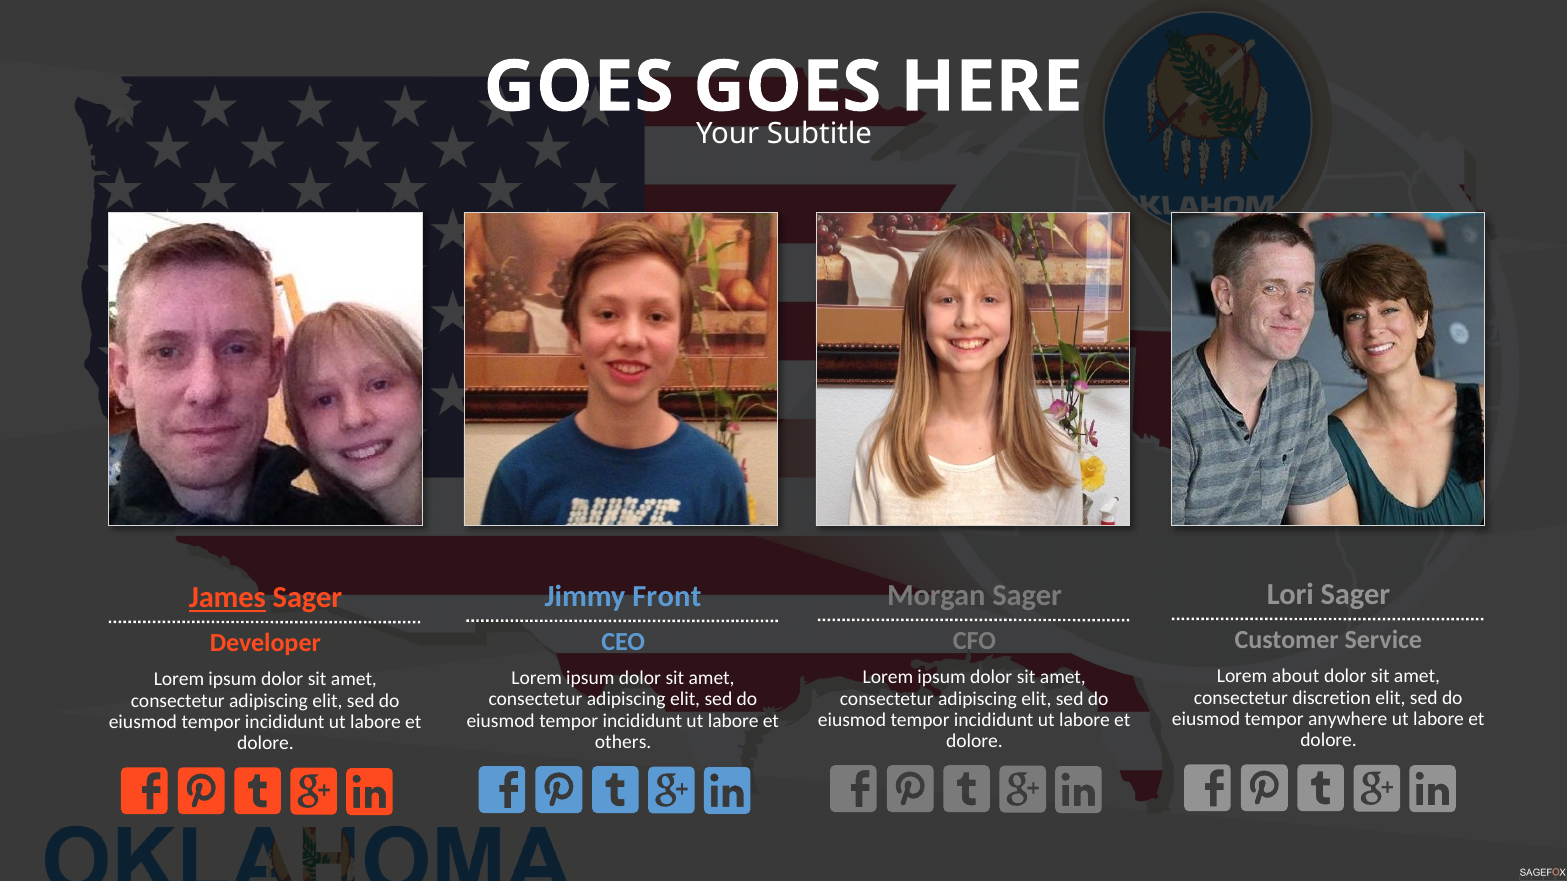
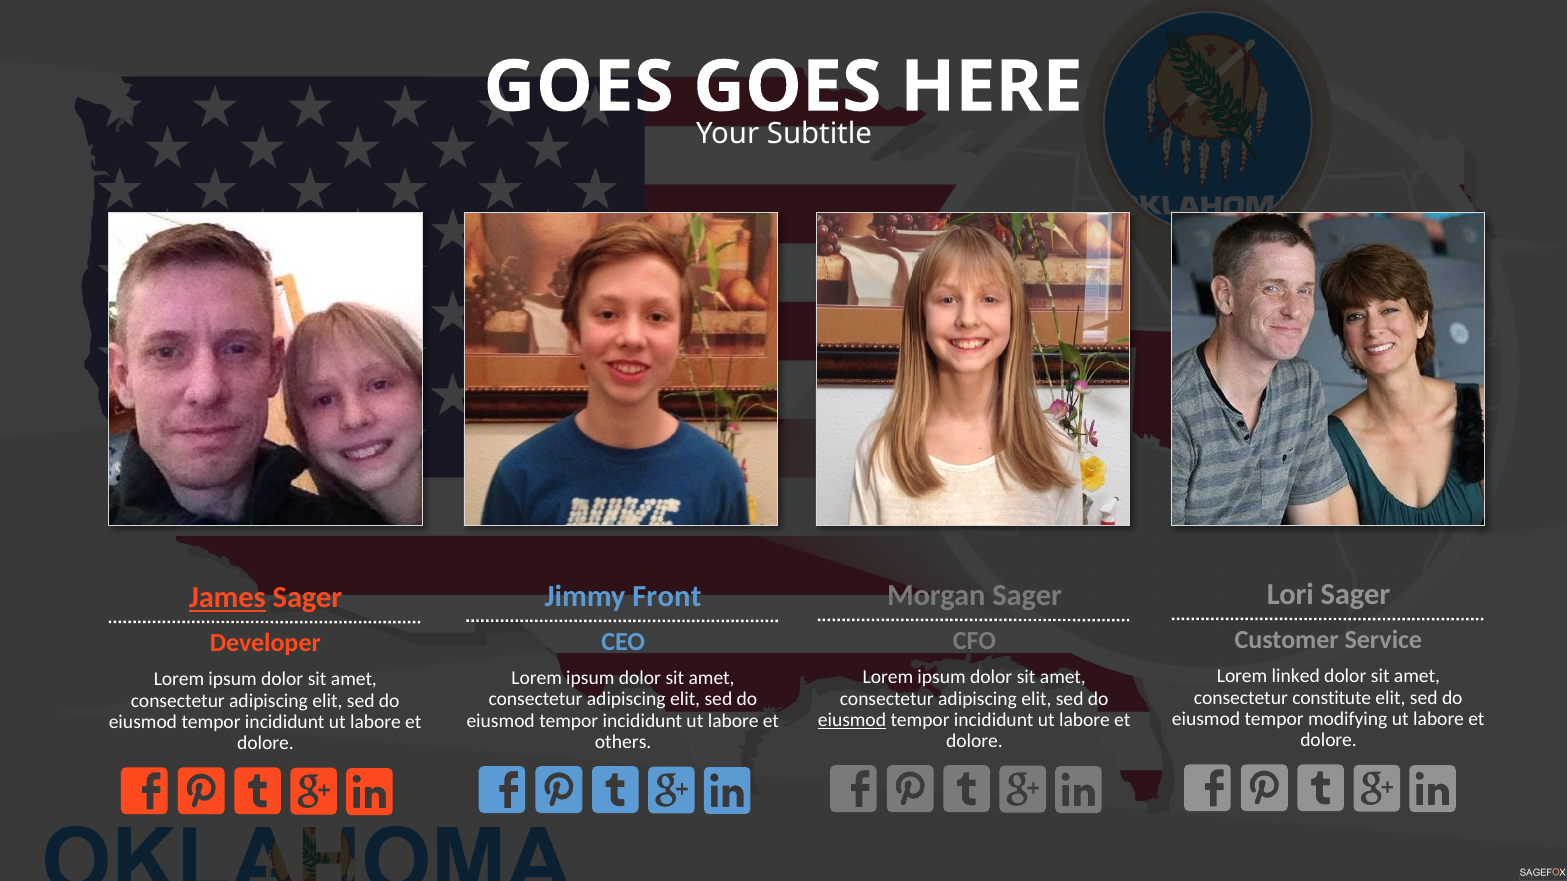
about: about -> linked (1296, 677)
discretion: discretion -> constitute (1332, 698)
anywhere: anywhere -> modifying (1348, 719)
eiusmod underline: none -> present (852, 720)
